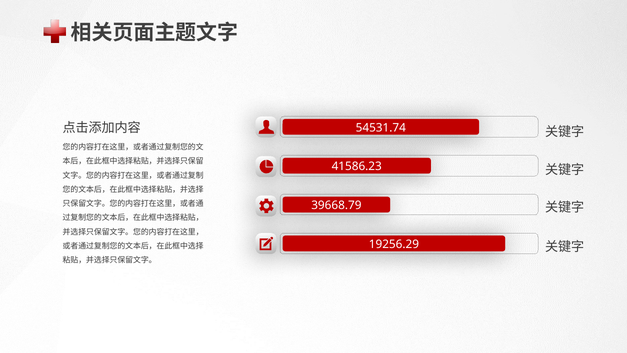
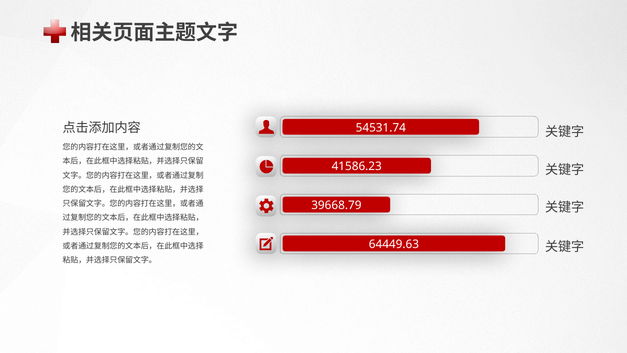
19256.29: 19256.29 -> 64449.63 (394, 244)
